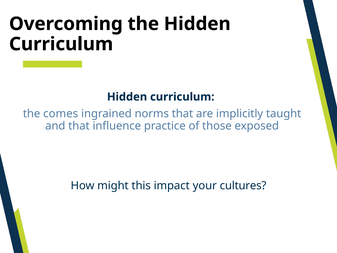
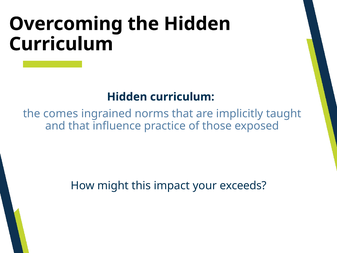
cultures: cultures -> exceeds (243, 185)
